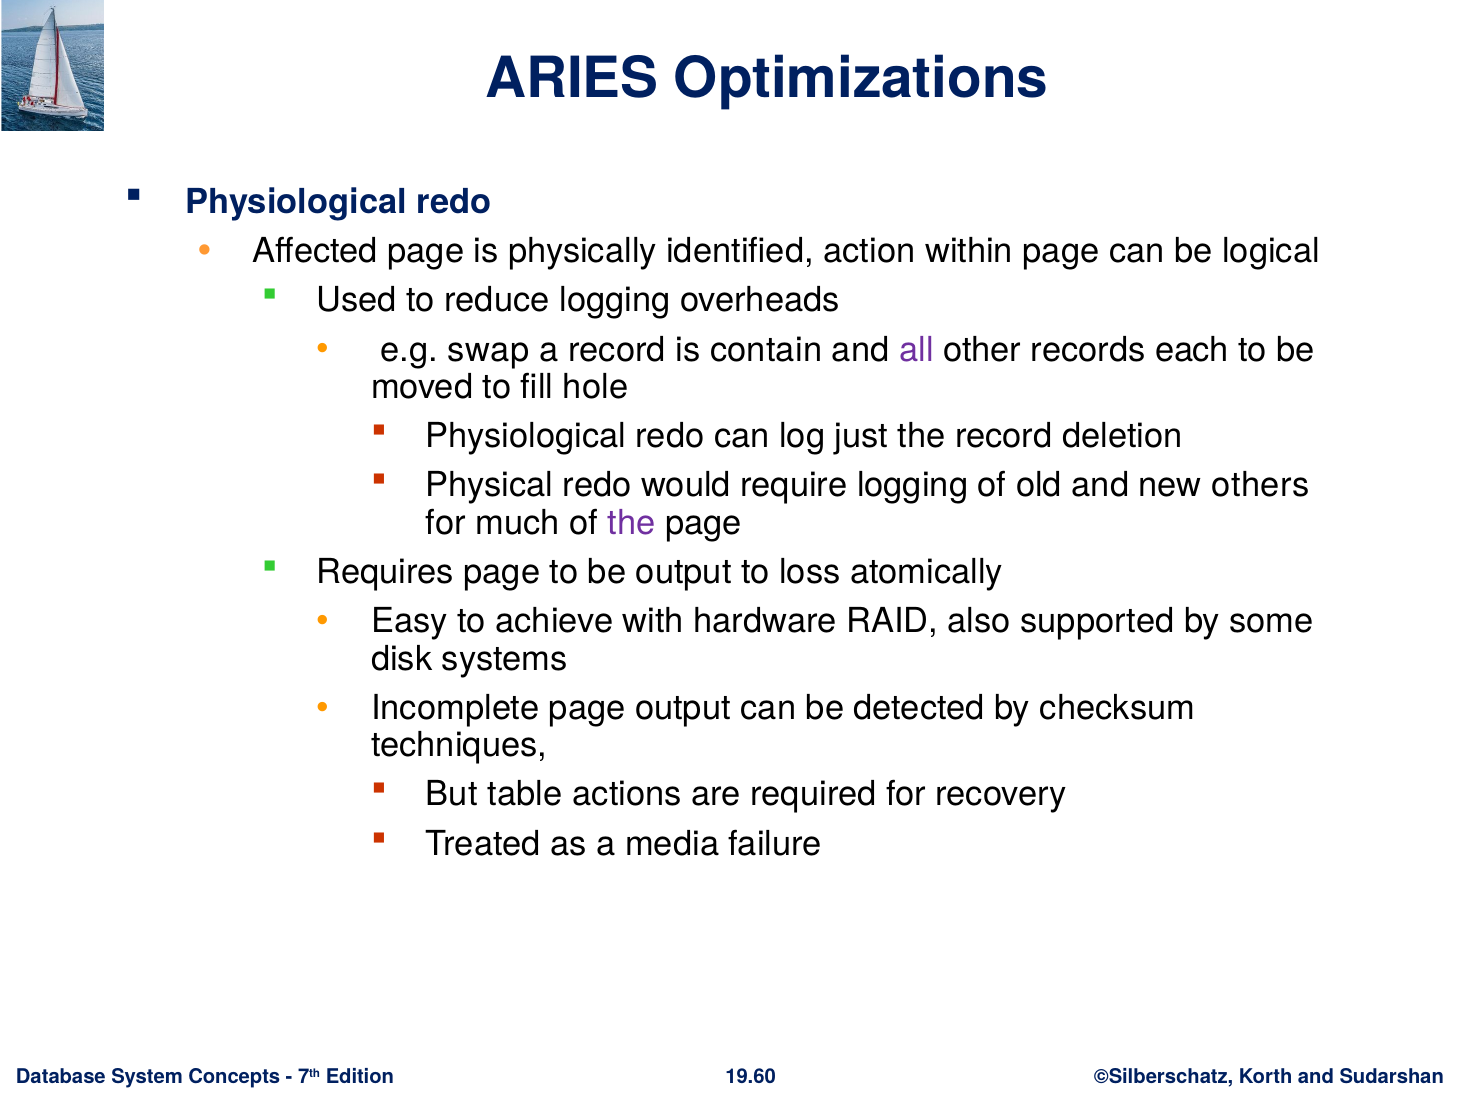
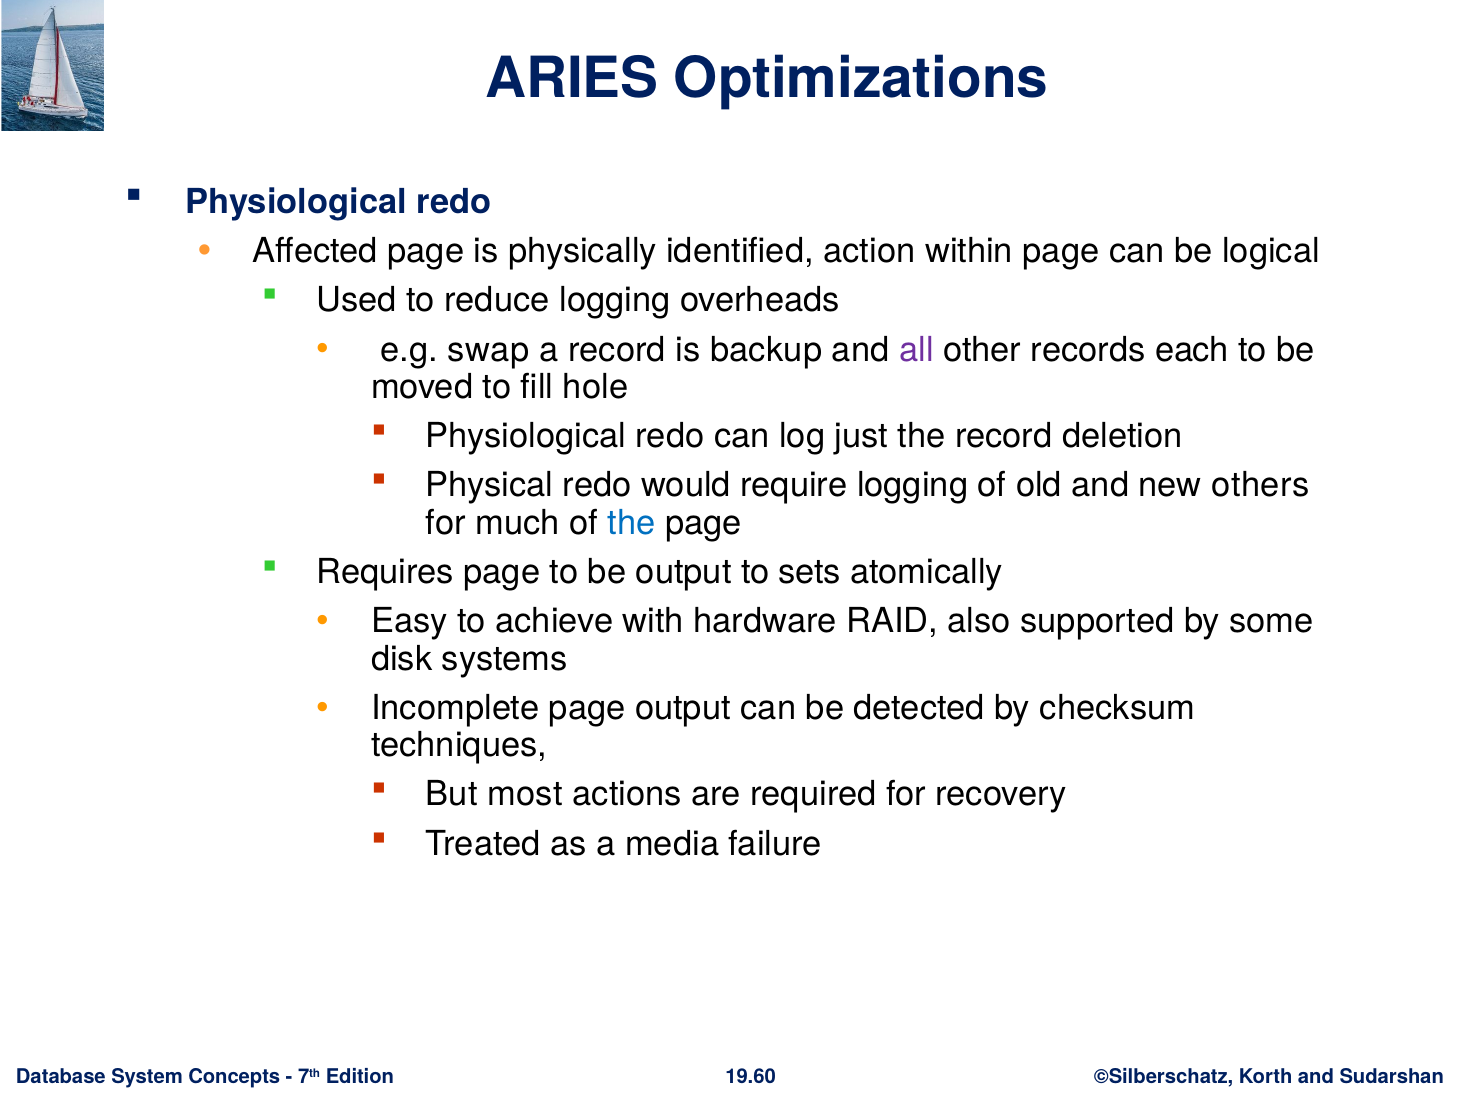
contain: contain -> backup (766, 349)
the colour: purple -> blue (632, 522)
loss: loss -> sets (810, 572)
table: table -> most (525, 794)
